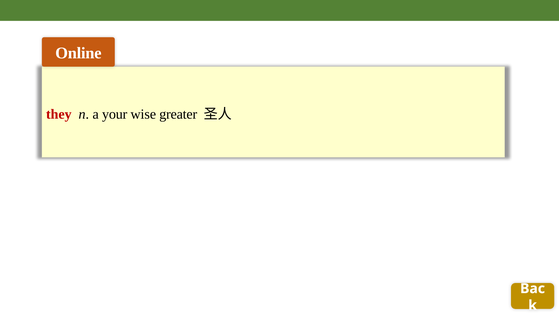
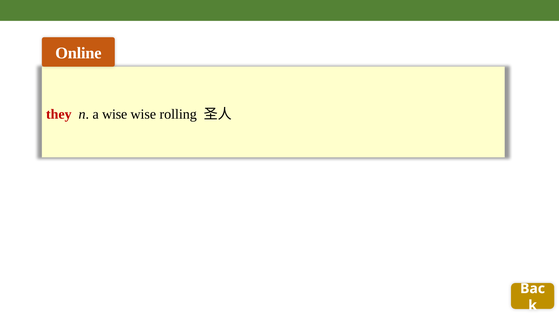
a your: your -> wise (115, 114)
greater: greater -> rolling (178, 114)
